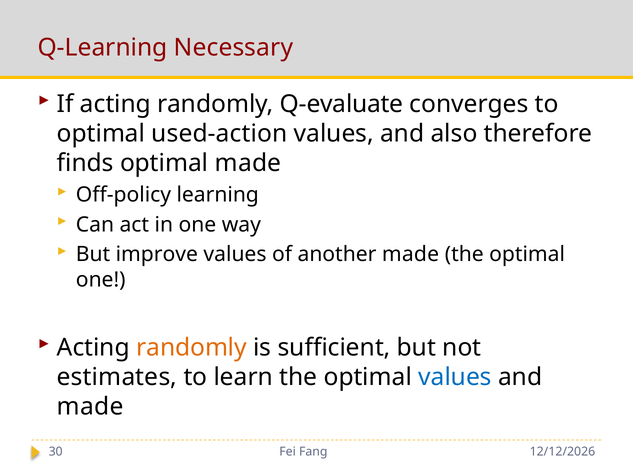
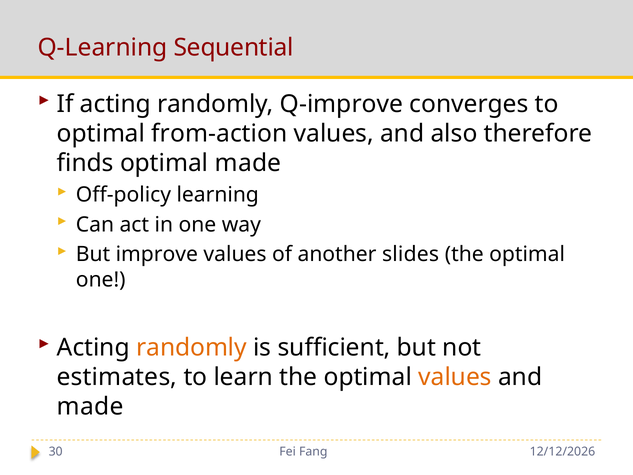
Necessary: Necessary -> Sequential (234, 47)
Q-evaluate: Q-evaluate -> Q-improve (341, 104)
used-action: used-action -> from-action (219, 134)
another made: made -> slides (411, 254)
values colour: blue -> orange (455, 377)
